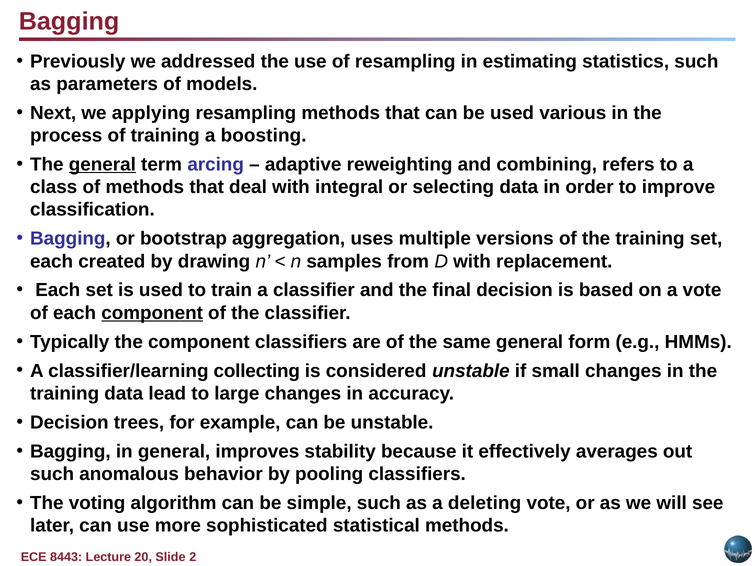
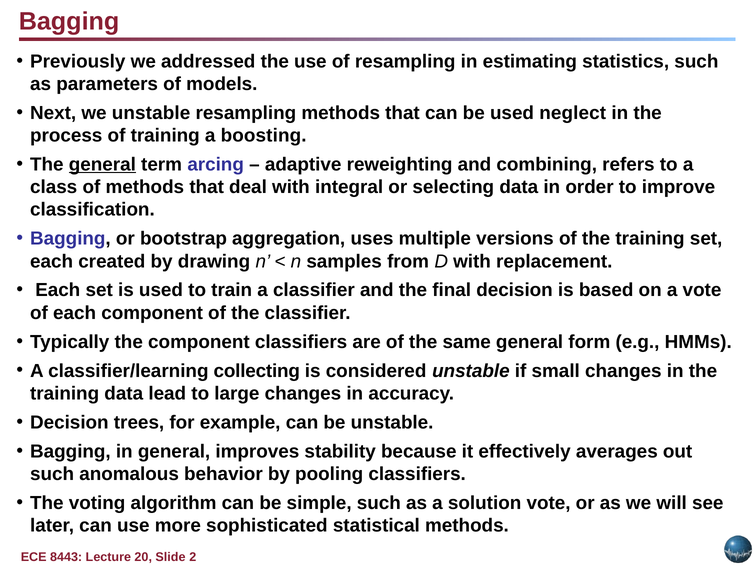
we applying: applying -> unstable (151, 113)
various: various -> neglect (573, 113)
component underline: present -> none (152, 313)
deleting: deleting -> solution (485, 503)
